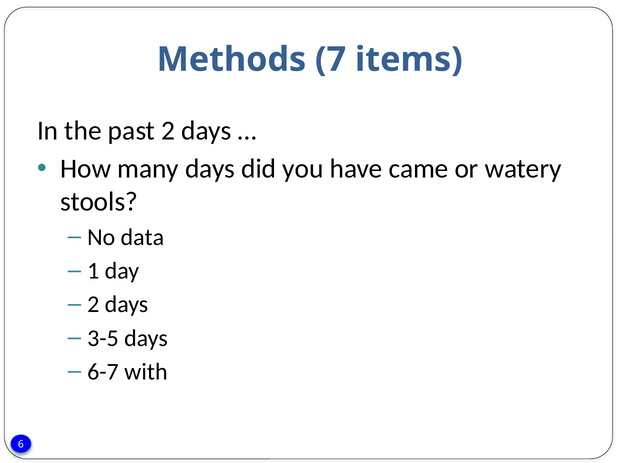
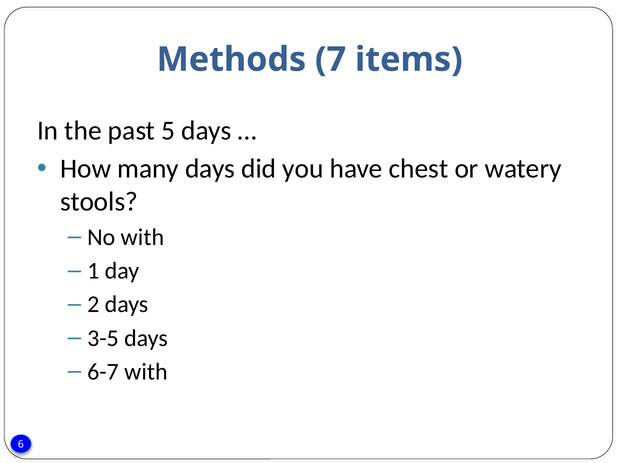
past 2: 2 -> 5 (168, 130)
came: came -> chest (419, 169)
No data: data -> with (142, 237)
